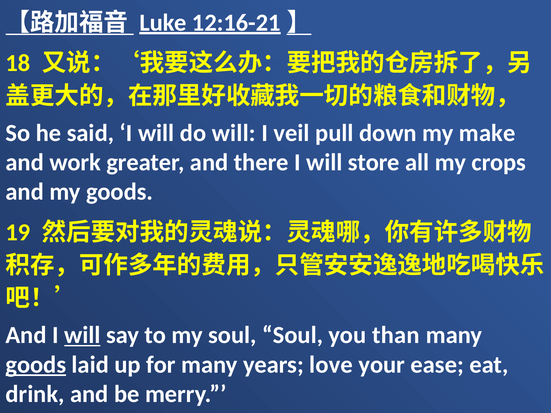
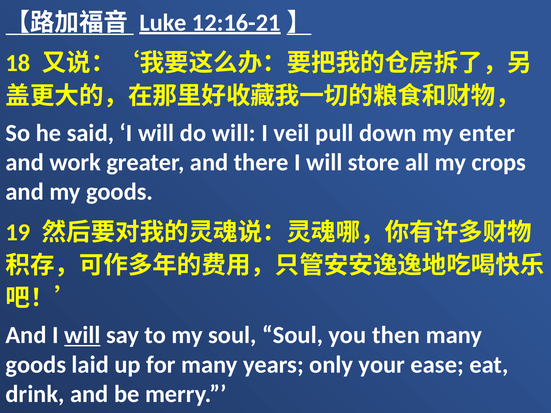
make: make -> enter (487, 133)
than: than -> then (396, 335)
goods underline: present -> none (36, 365)
love: love -> only (331, 365)
